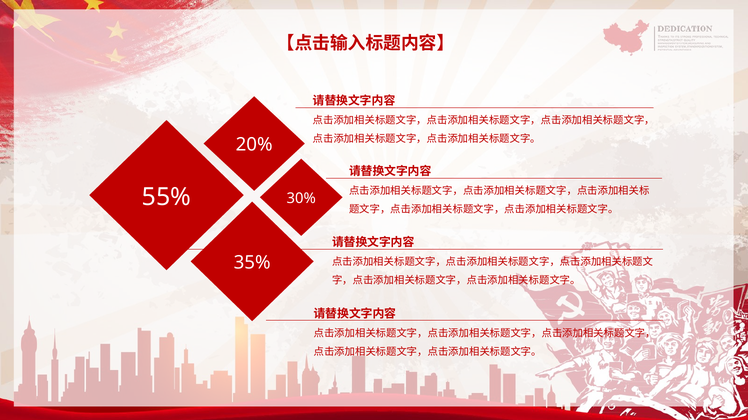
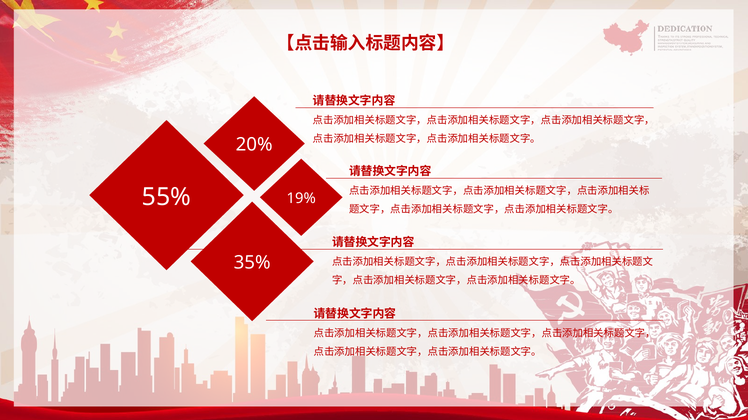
30%: 30% -> 19% (301, 199)
